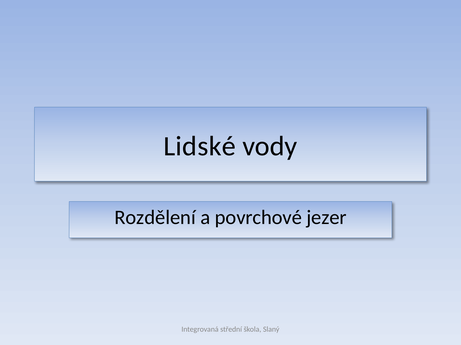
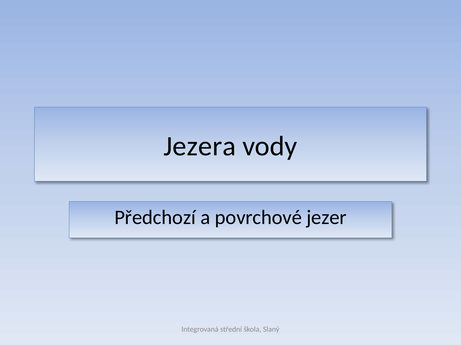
Lidské: Lidské -> Jezera (200, 146)
Rozdělení: Rozdělení -> Předchozí (155, 218)
